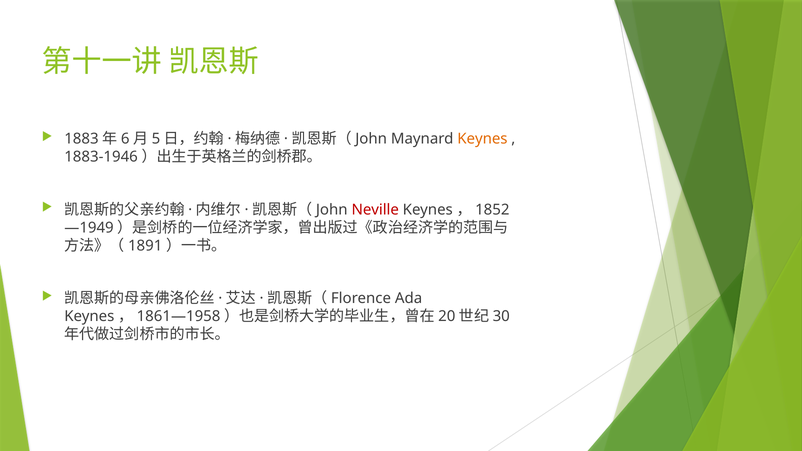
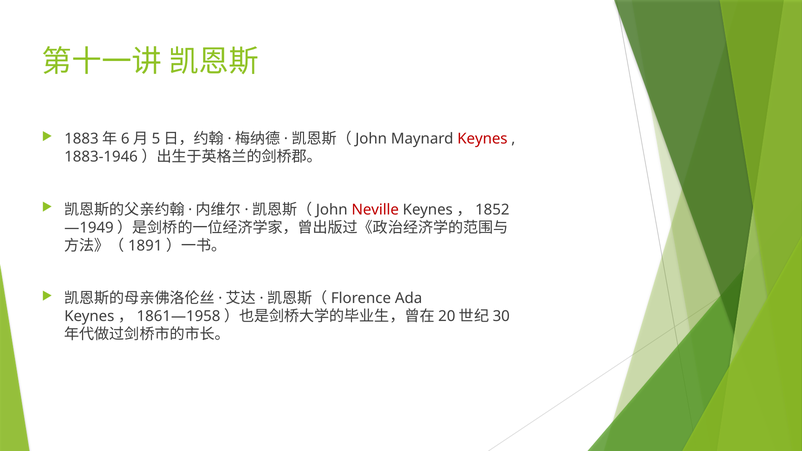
Keynes colour: orange -> red (482, 139)
